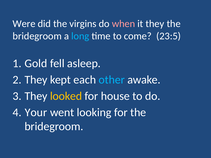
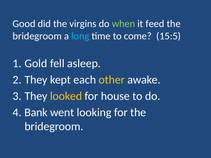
Were: Were -> Good (24, 24)
when colour: pink -> light green (124, 24)
it they: they -> feed (155, 24)
23:5: 23:5 -> 15:5 (169, 36)
other colour: light blue -> yellow (112, 80)
Your: Your -> Bank (36, 113)
